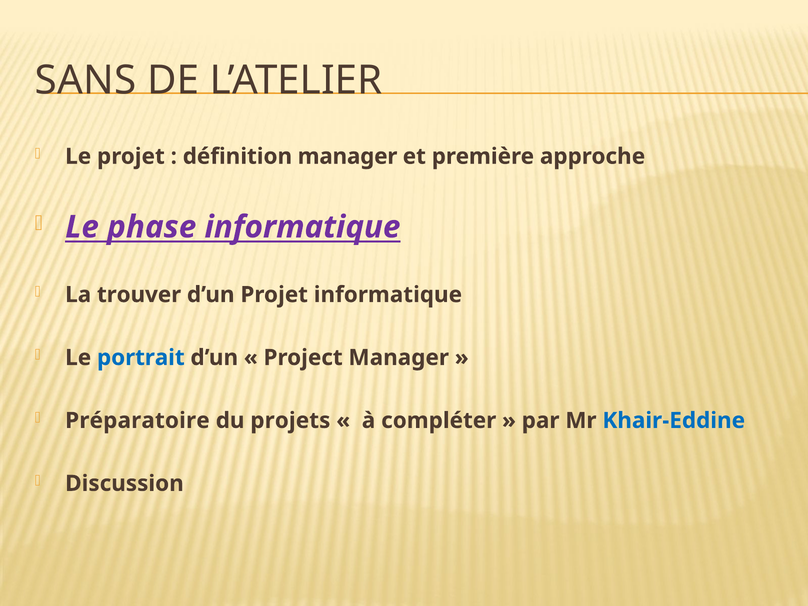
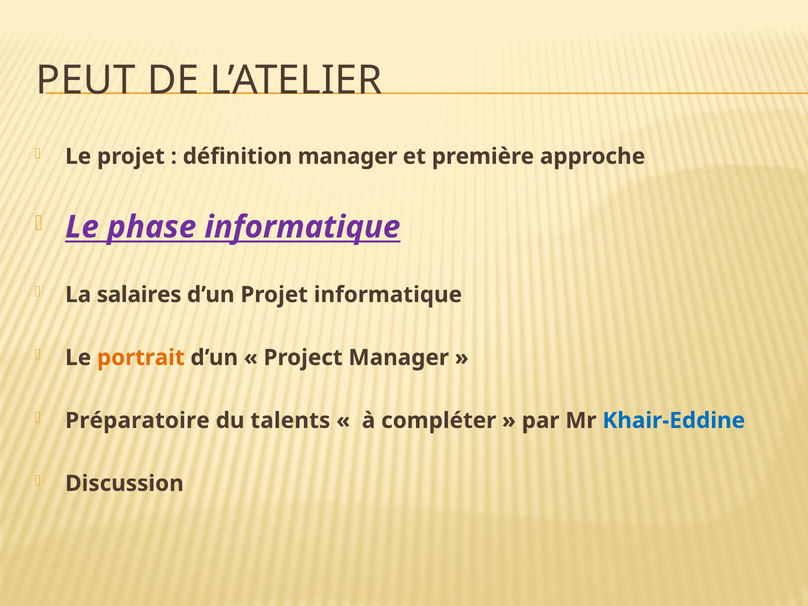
SANS: SANS -> PEUT (86, 80)
trouver: trouver -> salaires (139, 295)
portrait colour: blue -> orange (141, 358)
projets: projets -> talents (290, 421)
